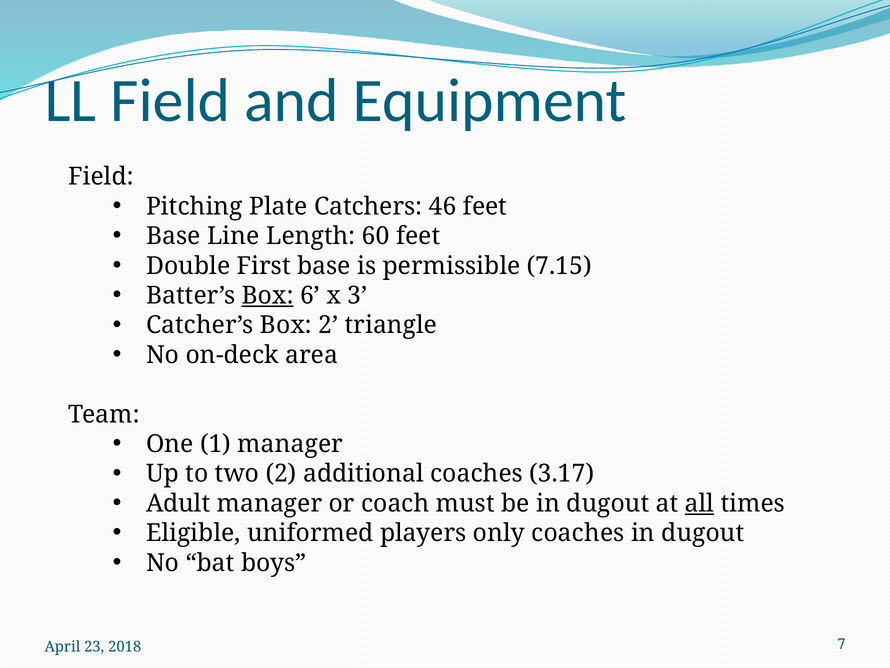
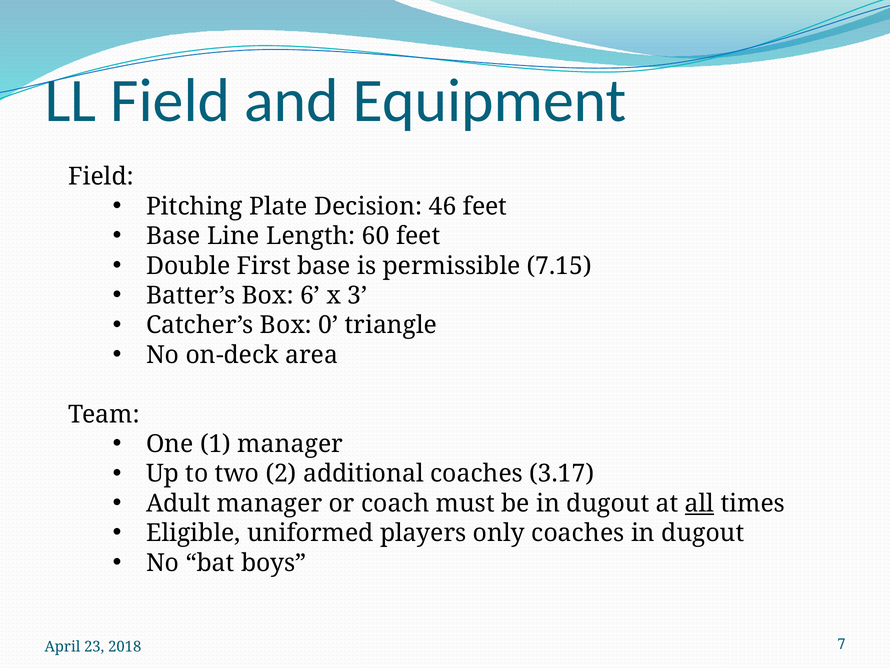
Catchers: Catchers -> Decision (368, 206)
Box underline: present -> none (268, 295)
Box 2: 2 -> 0 (328, 325)
